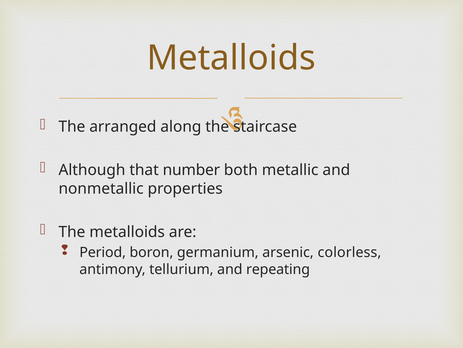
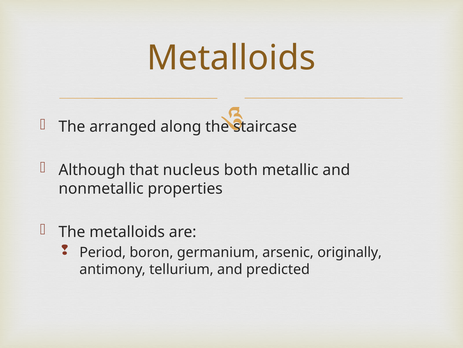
number: number -> nucleus (191, 170)
colorless: colorless -> originally (350, 252)
repeating: repeating -> predicted (278, 269)
